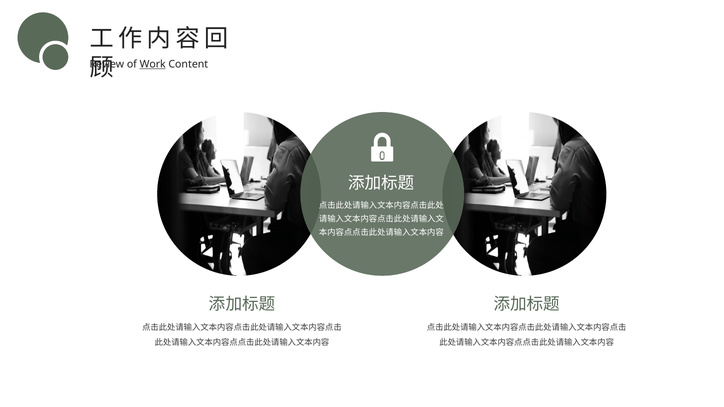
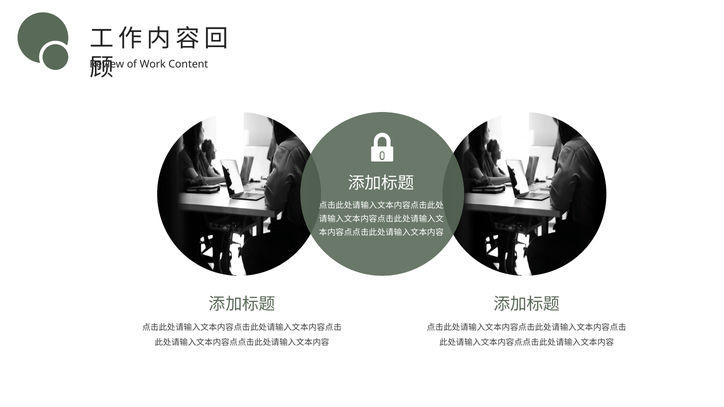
Work underline: present -> none (153, 64)
